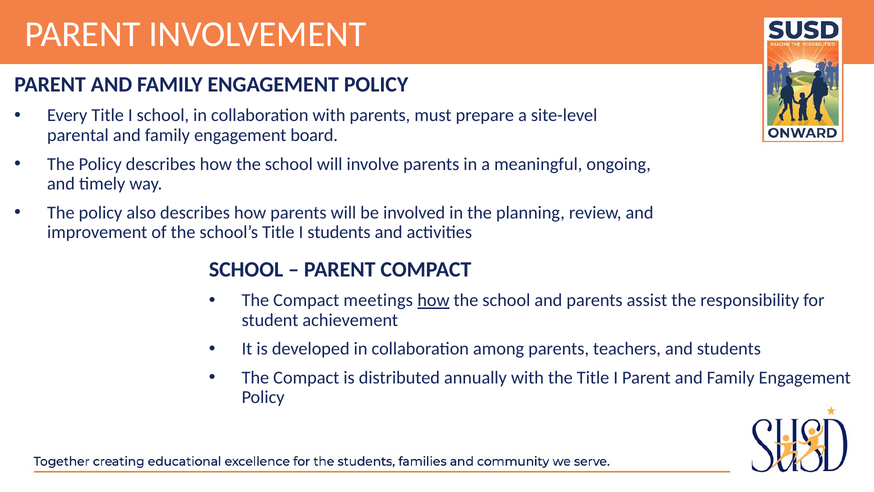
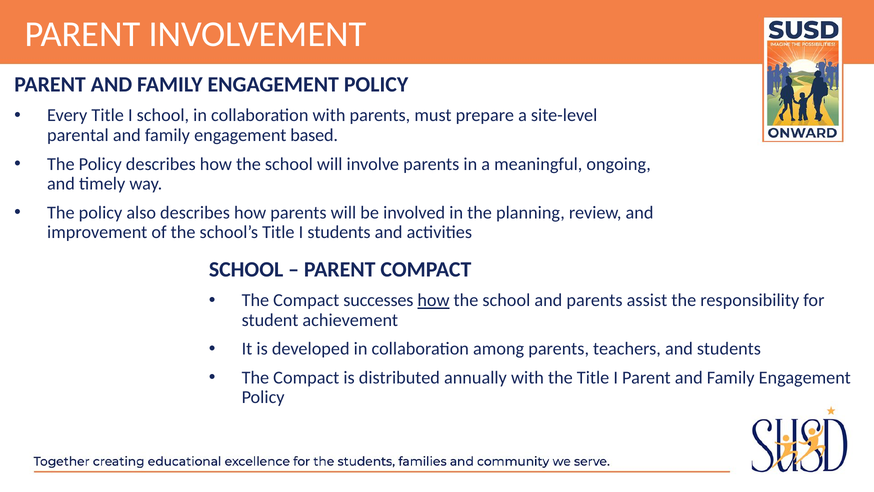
board: board -> based (314, 135)
meetings: meetings -> successes (378, 300)
